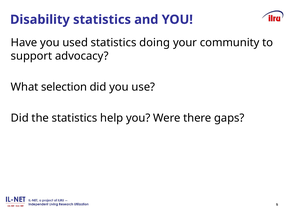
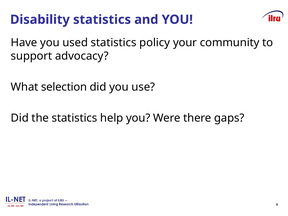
doing: doing -> policy (155, 43)
